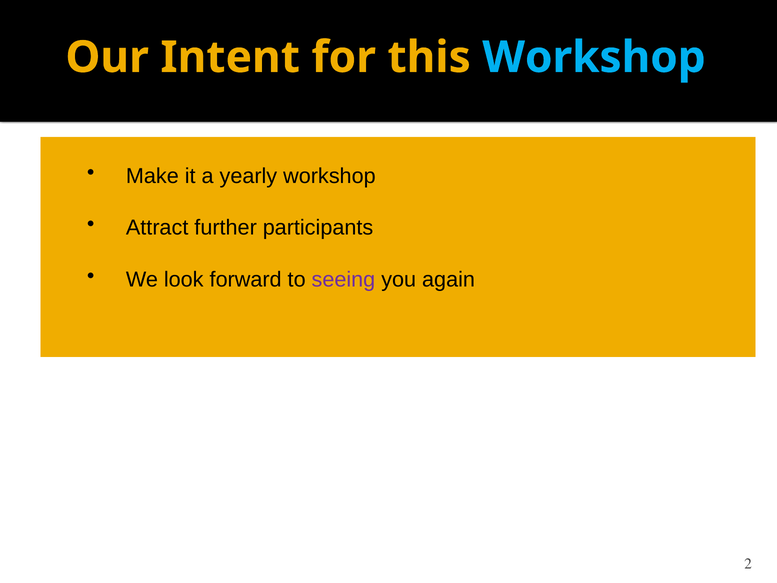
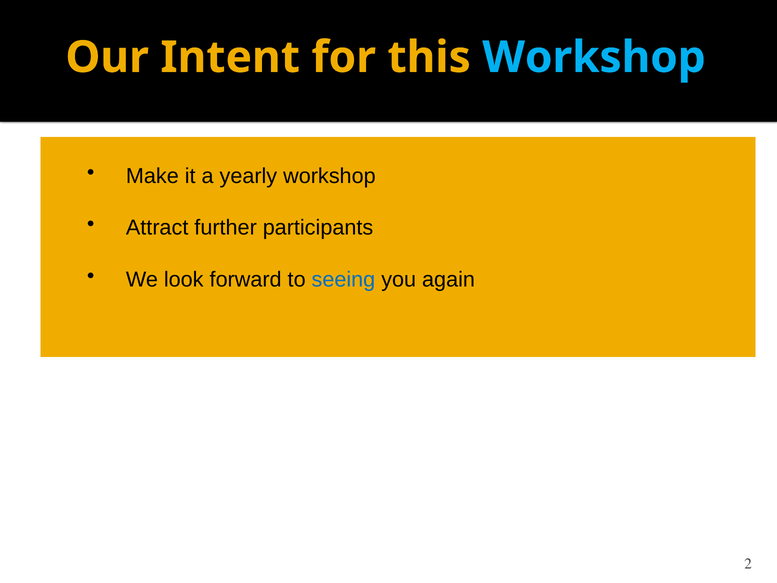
seeing colour: purple -> blue (343, 279)
